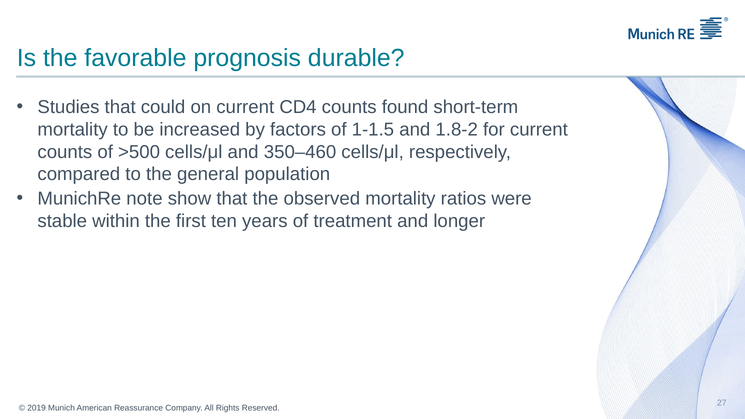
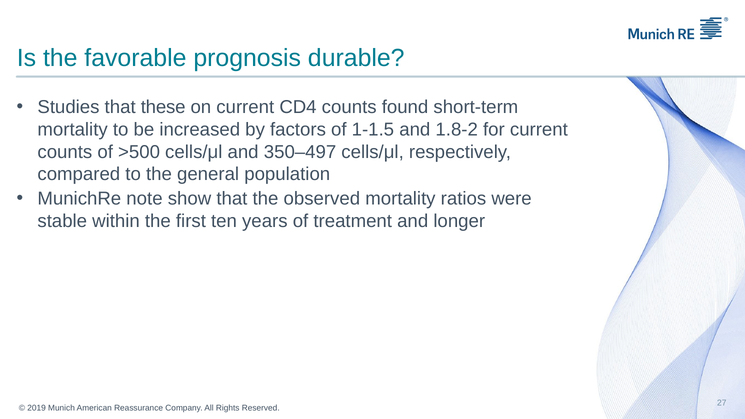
could: could -> these (163, 107)
350–460: 350–460 -> 350–497 (300, 152)
